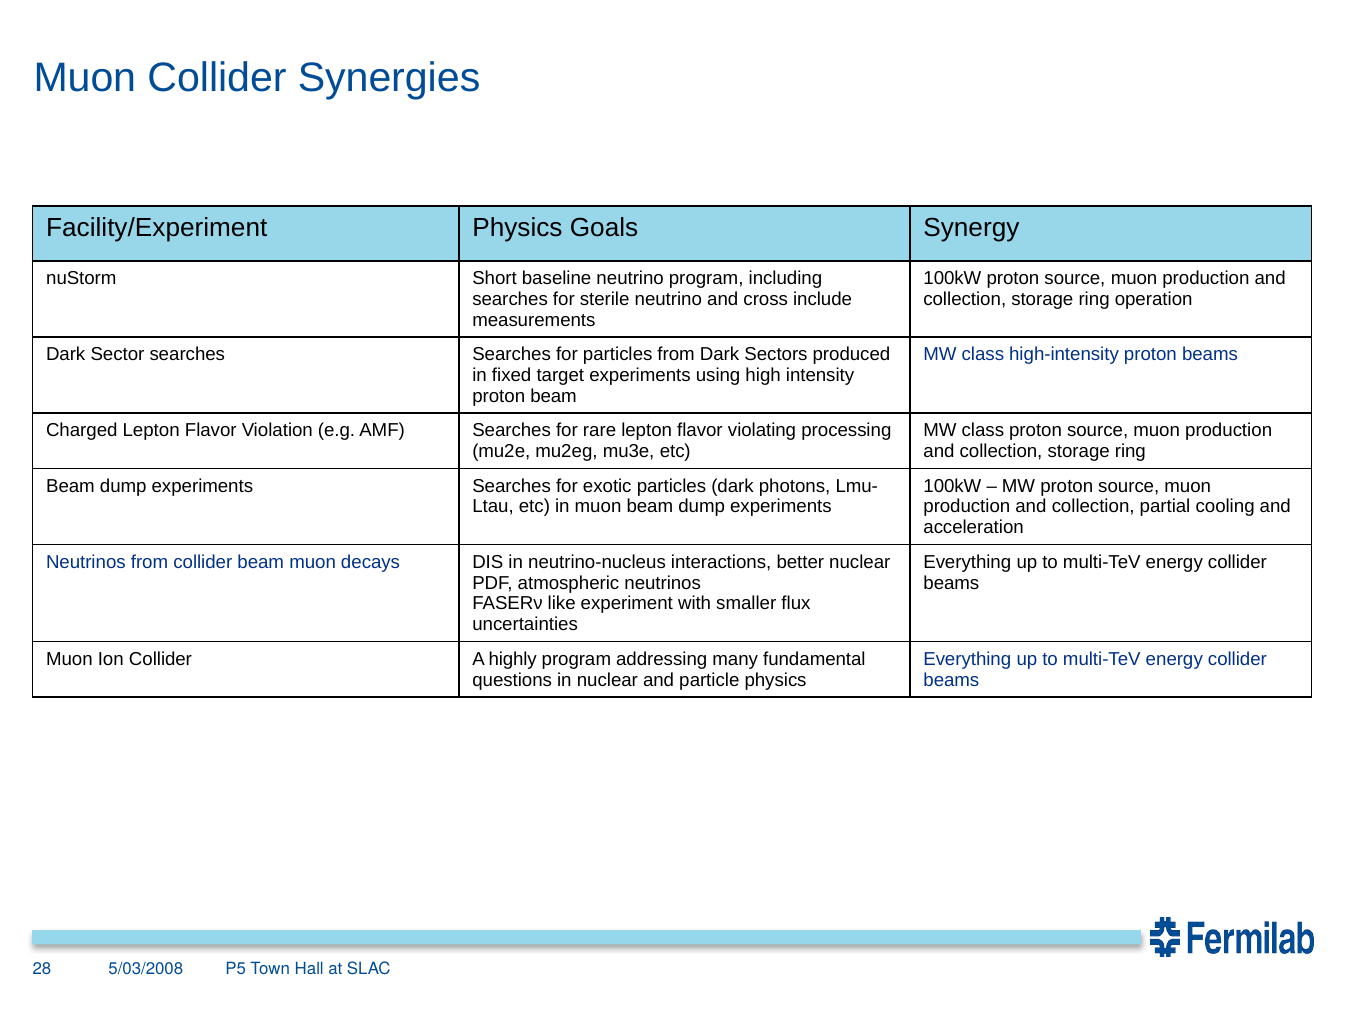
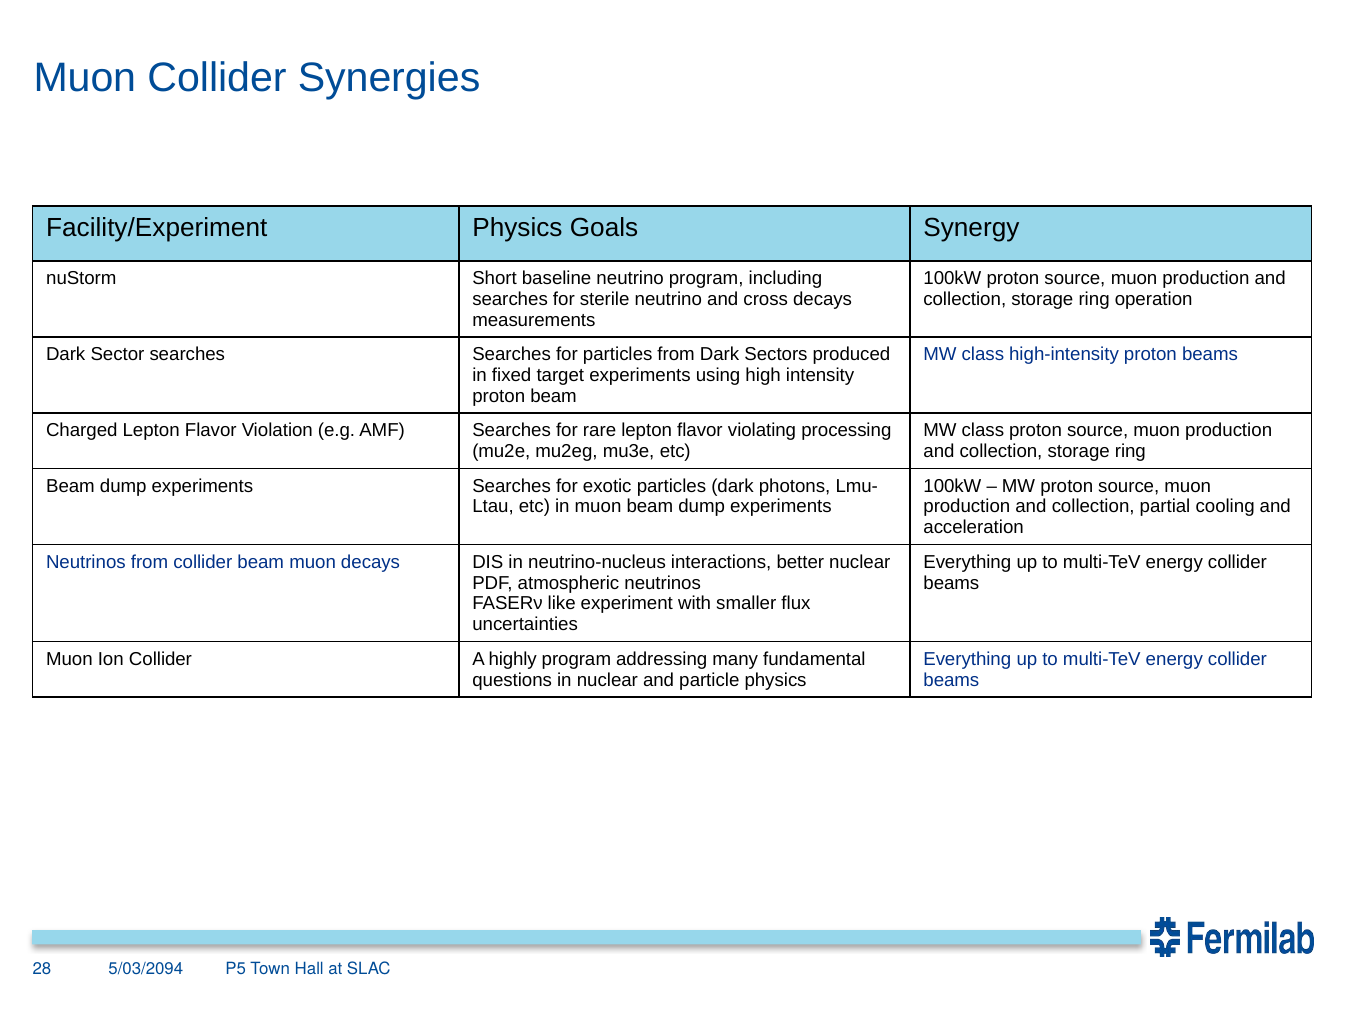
cross include: include -> decays (823, 299)
5/03/2008: 5/03/2008 -> 5/03/2094 (146, 969)
